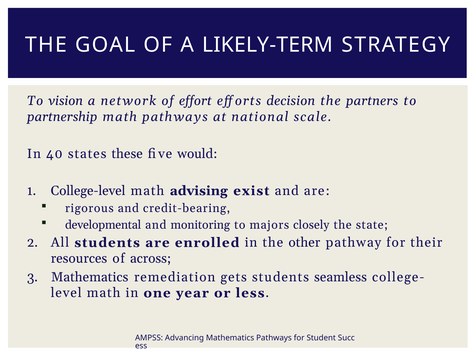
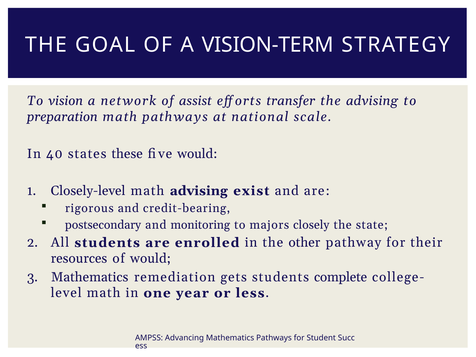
LIKELY-TERM: LIKELY-TERM -> VISION-TERM (268, 45)
effort: effort -> assist (195, 101)
decision: decision -> transfer (291, 101)
the partners: partners -> advising (372, 101)
partnership: partnership -> preparation (62, 117)
College-level: College-level -> Closely-level (88, 191)
developmental: developmental -> postsecondary (103, 225)
of across: across -> would (151, 259)
seamless: seamless -> complete (341, 277)
